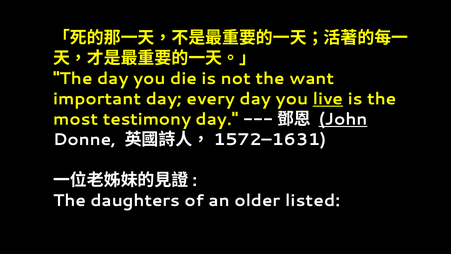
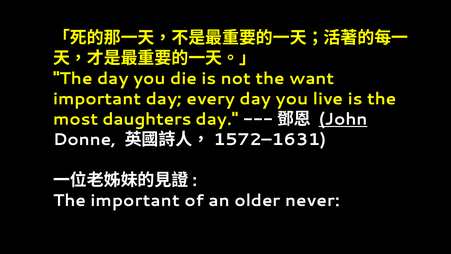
live underline: present -> none (328, 99)
testimony: testimony -> daughters (147, 119)
The daughters: daughters -> important (135, 200)
listed: listed -> never (313, 200)
